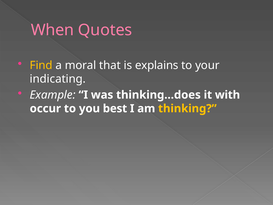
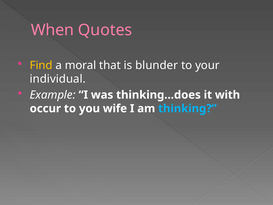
explains: explains -> blunder (157, 65)
indicating: indicating -> individual (58, 79)
best: best -> wife (115, 108)
thinking colour: yellow -> light blue (187, 108)
